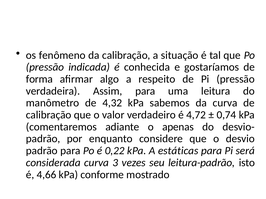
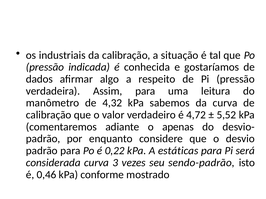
fenômeno: fenômeno -> industriais (62, 55)
forma: forma -> dados (39, 79)
0,74: 0,74 -> 5,52 (226, 115)
leitura-padrão: leitura-padrão -> sendo-padrão (202, 163)
4,66: 4,66 -> 0,46 (46, 175)
